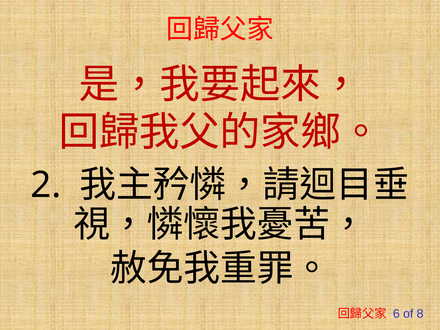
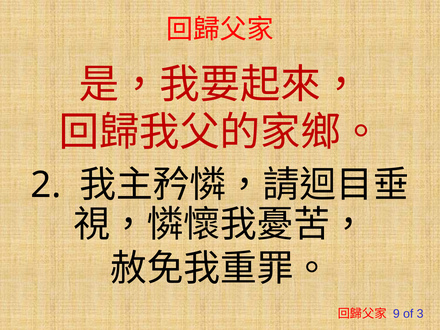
6: 6 -> 9 (396, 314)
8: 8 -> 3 (420, 314)
